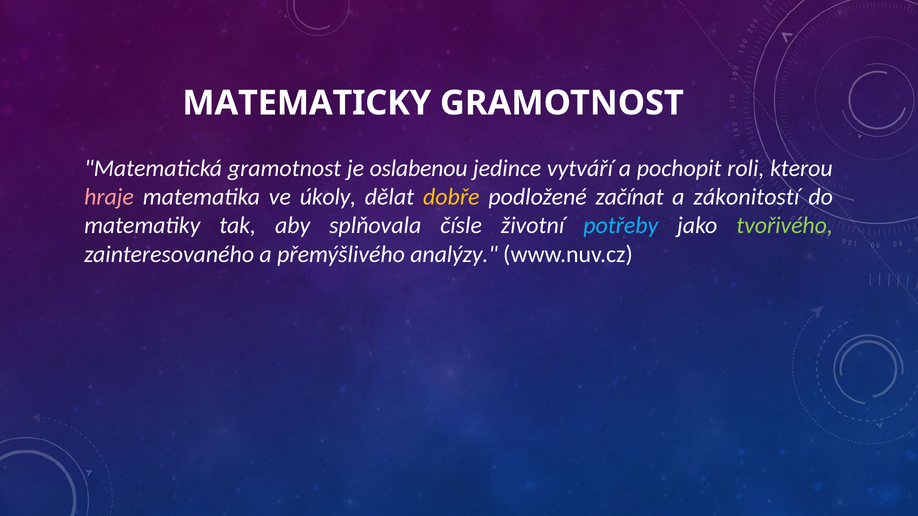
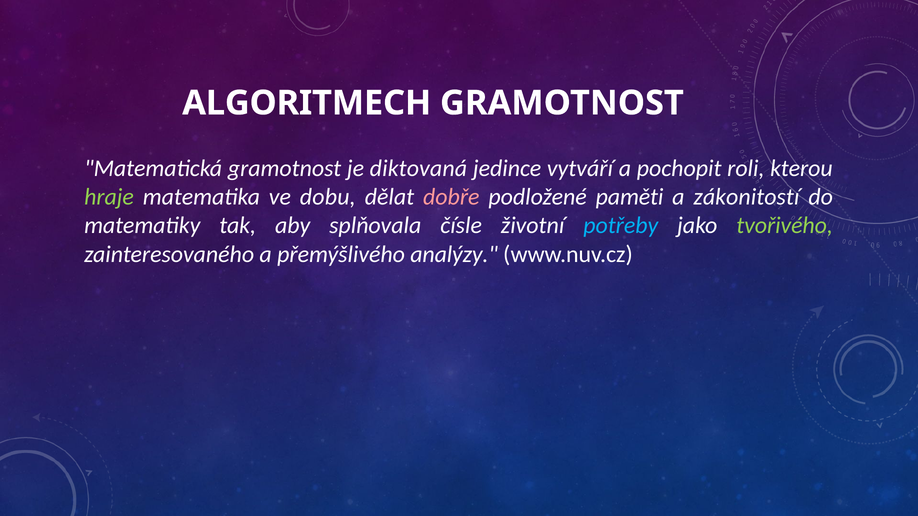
MATEMATICKY: MATEMATICKY -> ALGORITMECH (307, 103)
oslabenou: oslabenou -> diktovaná (418, 168)
hraje colour: pink -> light green (109, 197)
úkoly: úkoly -> dobu (328, 197)
dobře colour: yellow -> pink (451, 197)
začínat: začínat -> paměti (630, 197)
